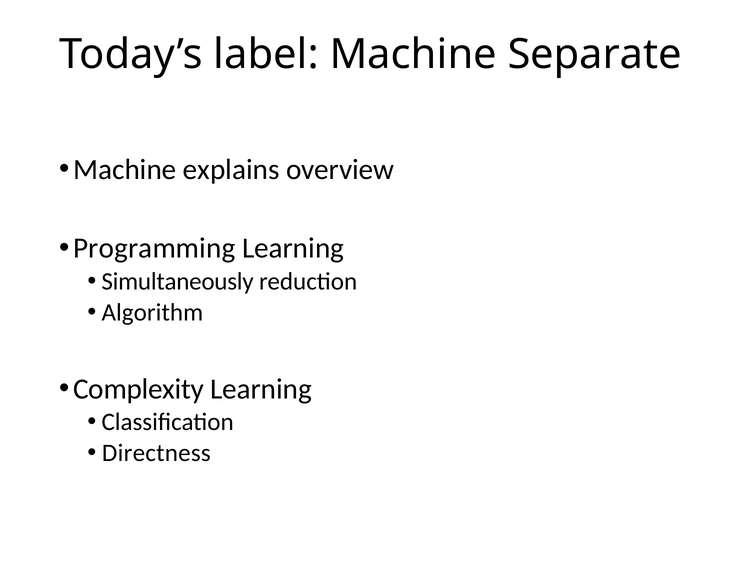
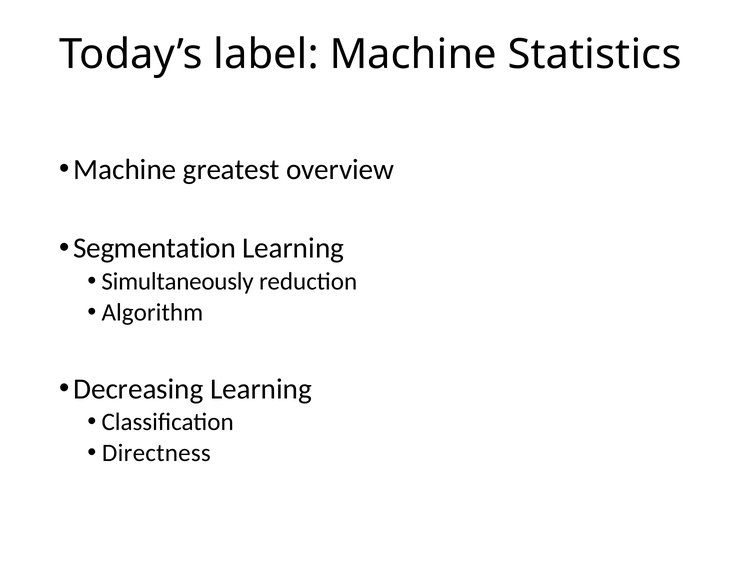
Separate: Separate -> Statistics (595, 54)
explains: explains -> greatest (231, 169)
Programming: Programming -> Segmentation (155, 248)
Complexity: Complexity -> Decreasing (138, 389)
